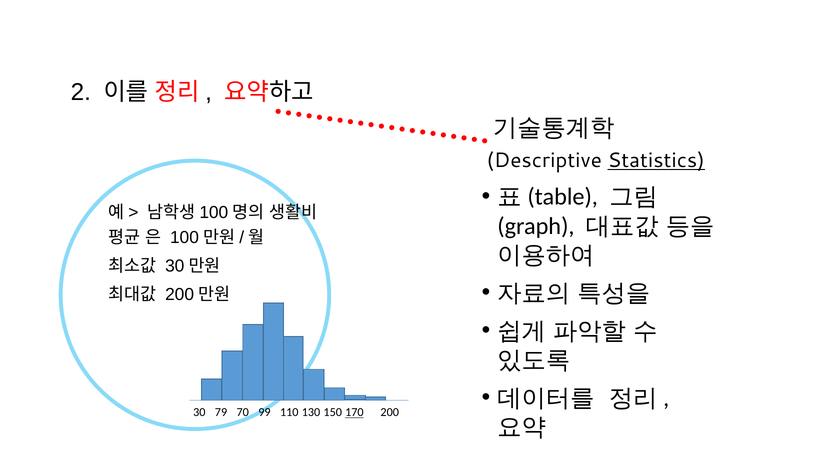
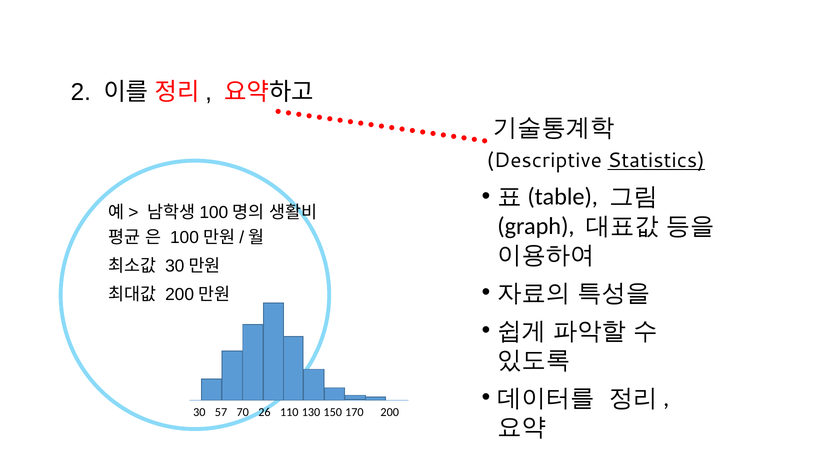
79: 79 -> 57 (221, 412)
99: 99 -> 26 (264, 412)
170 underline: present -> none (354, 412)
